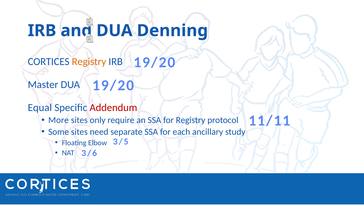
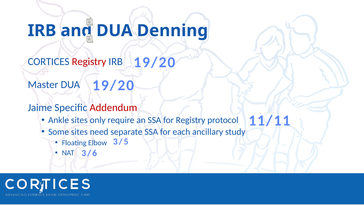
Registry colour: orange -> red (89, 62)
Equal: Equal -> Jaime (40, 107)
More: More -> Ankle (59, 120)
